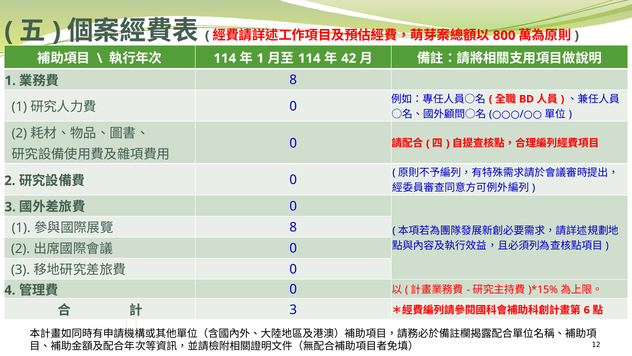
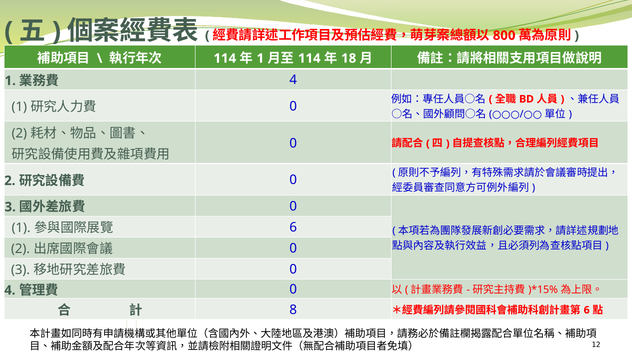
42: 42 -> 18 (349, 58)
8: 8 -> 4 (293, 80)
8: 8 -> 6 (293, 227)
3: 3 -> 8 (293, 309)
